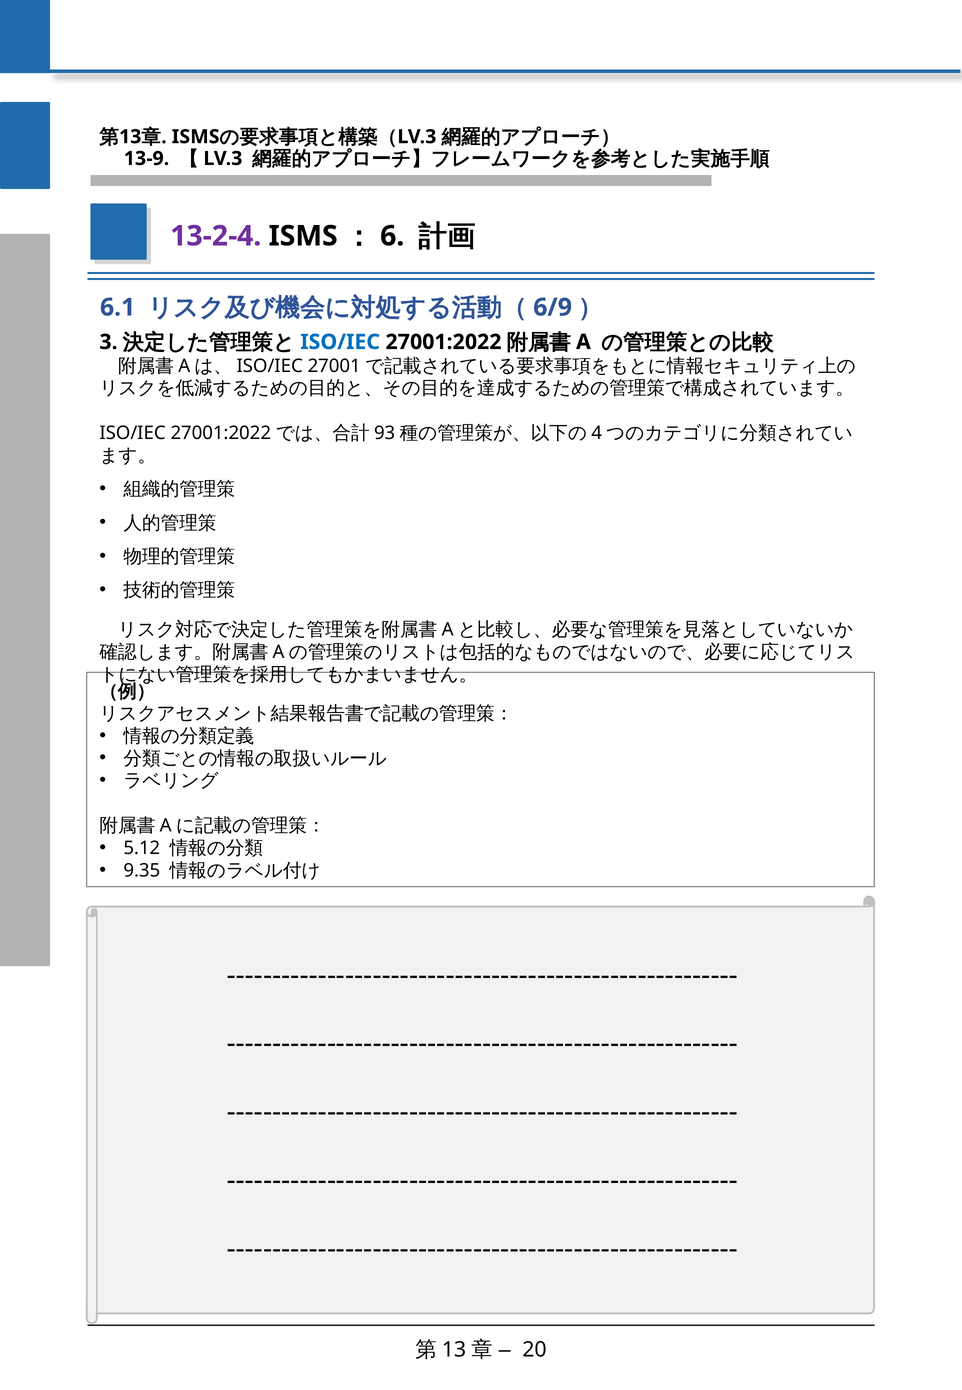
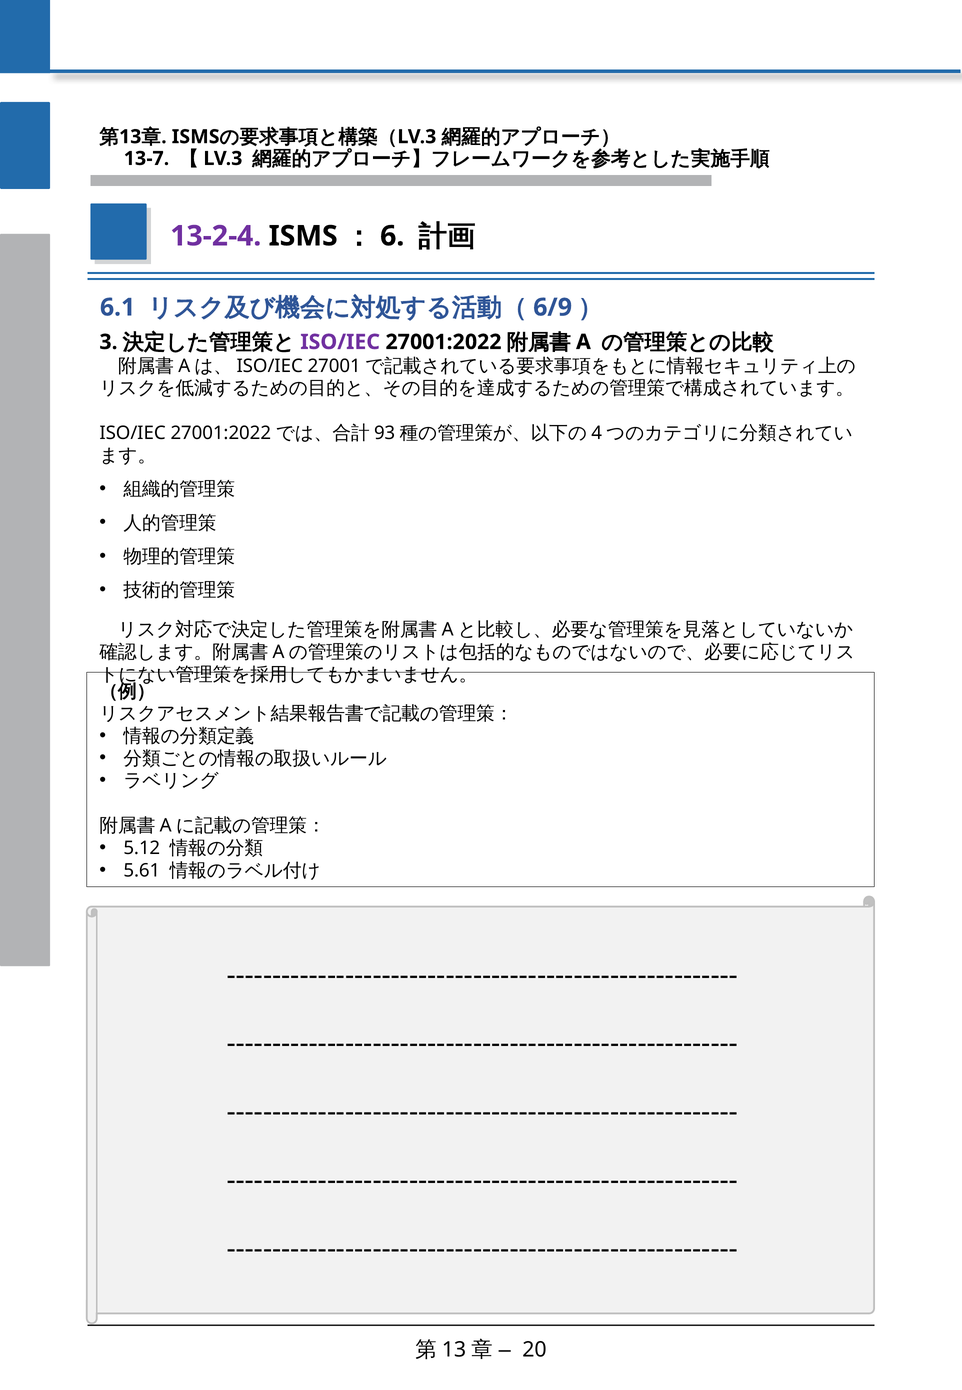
13-9: 13-9 -> 13-7 (146, 158)
ISO/IEC colour: blue -> purple (340, 342)
9.35: 9.35 -> 5.61 (142, 870)
